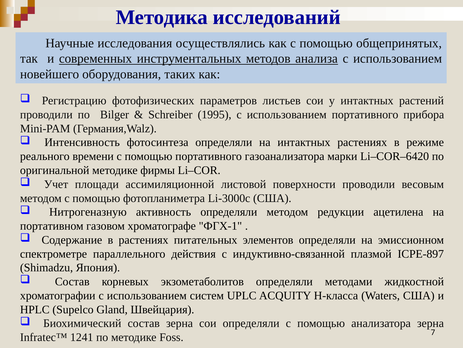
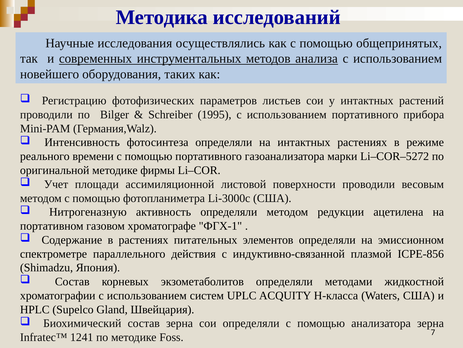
Li–COR–6420: Li–COR–6420 -> Li–COR–5272 (395, 156)
ICPE-897: ICPE-897 -> ICPE-856 (421, 253)
